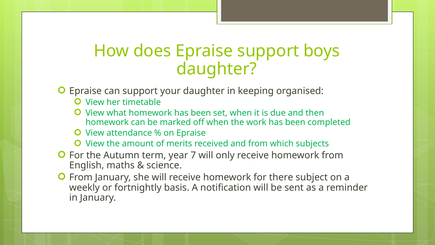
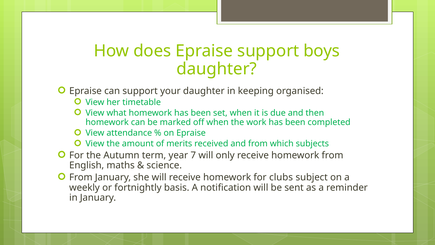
there: there -> clubs (281, 177)
